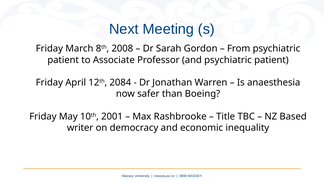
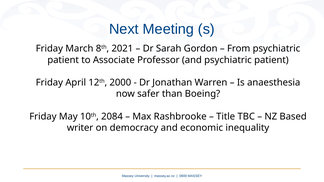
2008: 2008 -> 2021 (122, 49)
2084: 2084 -> 2000 (120, 83)
2001: 2001 -> 2084 (112, 117)
